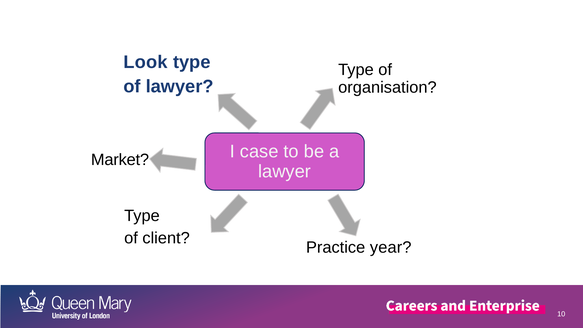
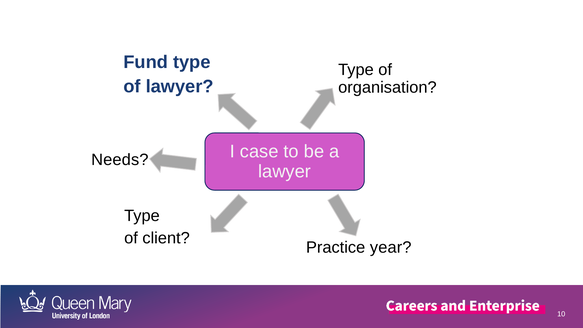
Look: Look -> Fund (146, 62)
Market: Market -> Needs (120, 160)
